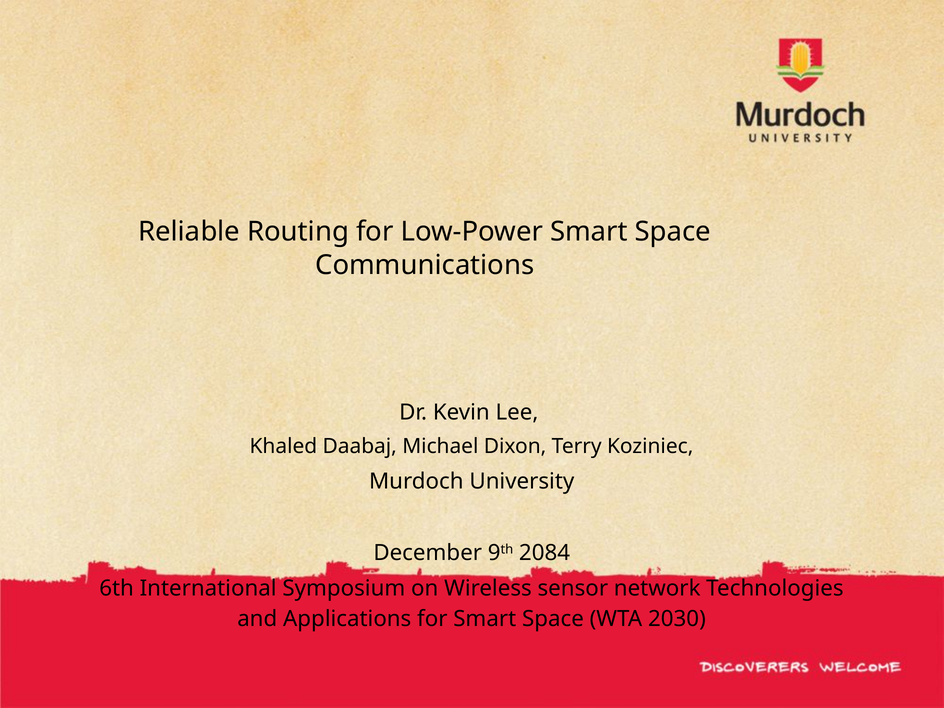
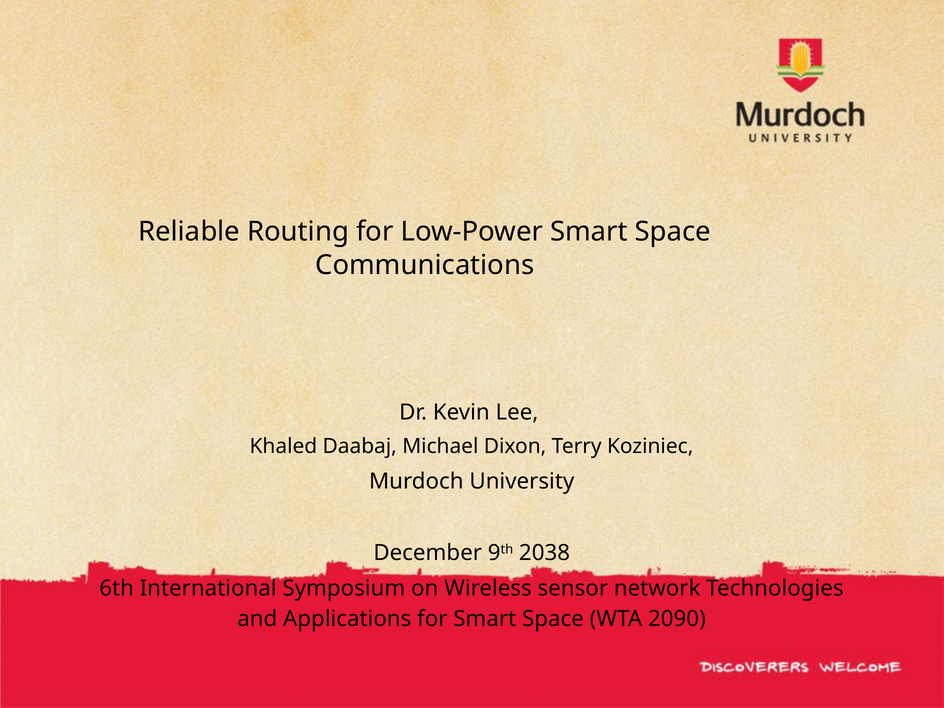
2084: 2084 -> 2038 (545, 553)
2030: 2030 -> 2090 (677, 619)
